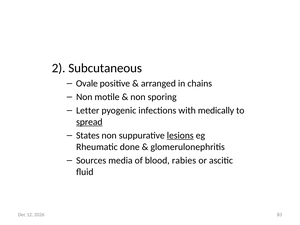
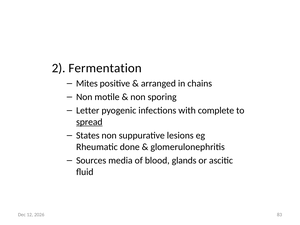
Subcutaneous: Subcutaneous -> Fermentation (105, 68)
Ovale: Ovale -> Mites (87, 83)
medically: medically -> complete (216, 110)
lesions underline: present -> none (180, 135)
rabies: rabies -> glands (184, 160)
